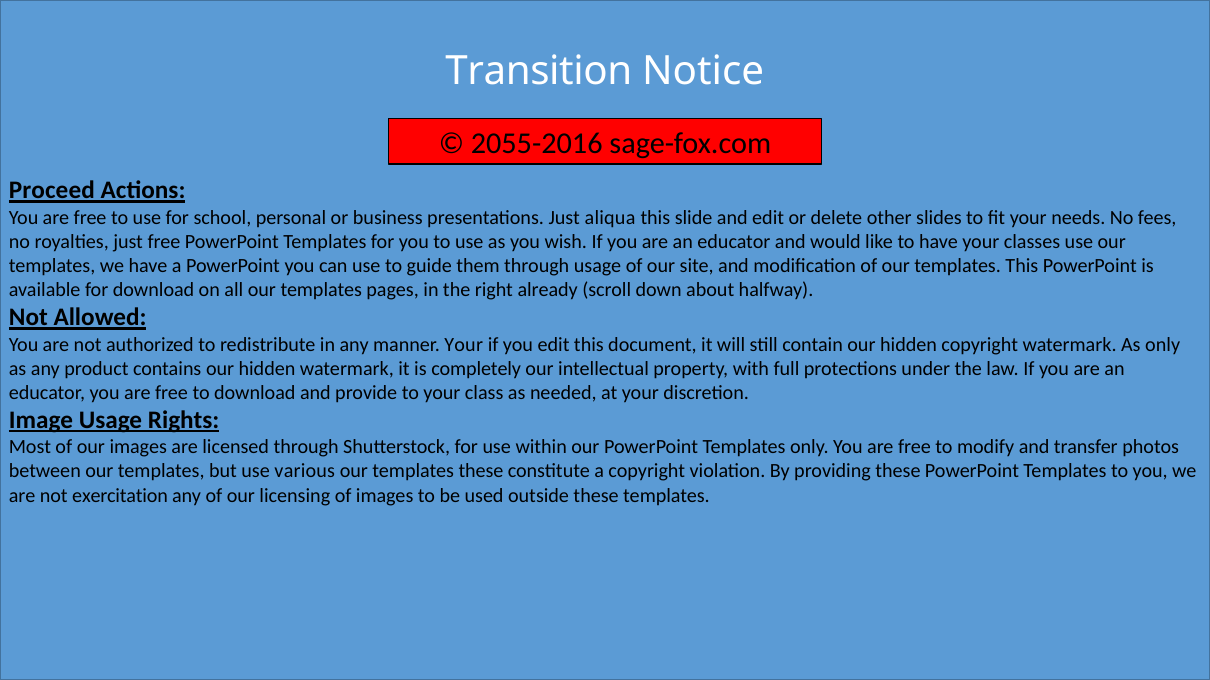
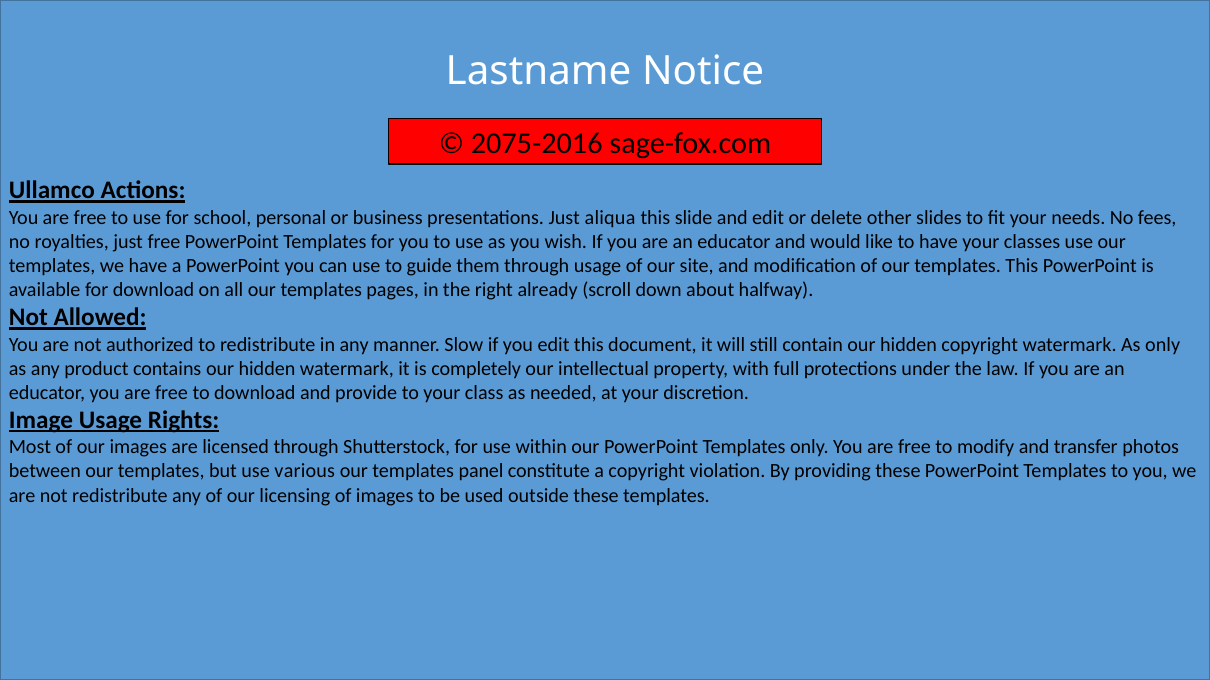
Transition: Transition -> Lastname (539, 71)
2055-2016: 2055-2016 -> 2075-2016 (537, 144)
Proceed: Proceed -> Ullamco (52, 191)
manner Your: Your -> Slow (464, 345)
templates these: these -> panel (481, 472)
not exercitation: exercitation -> redistribute (120, 496)
